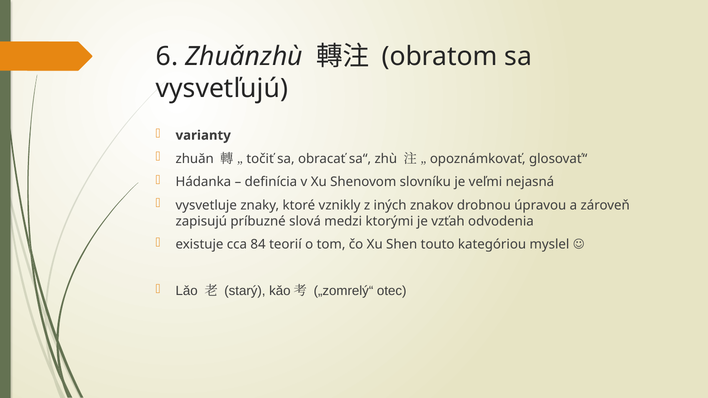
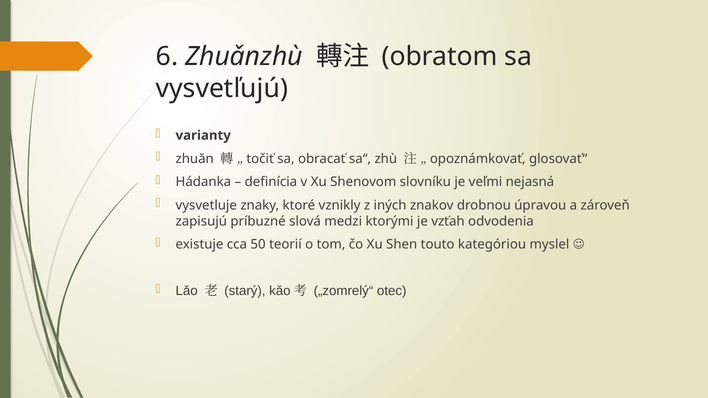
84: 84 -> 50 (258, 245)
